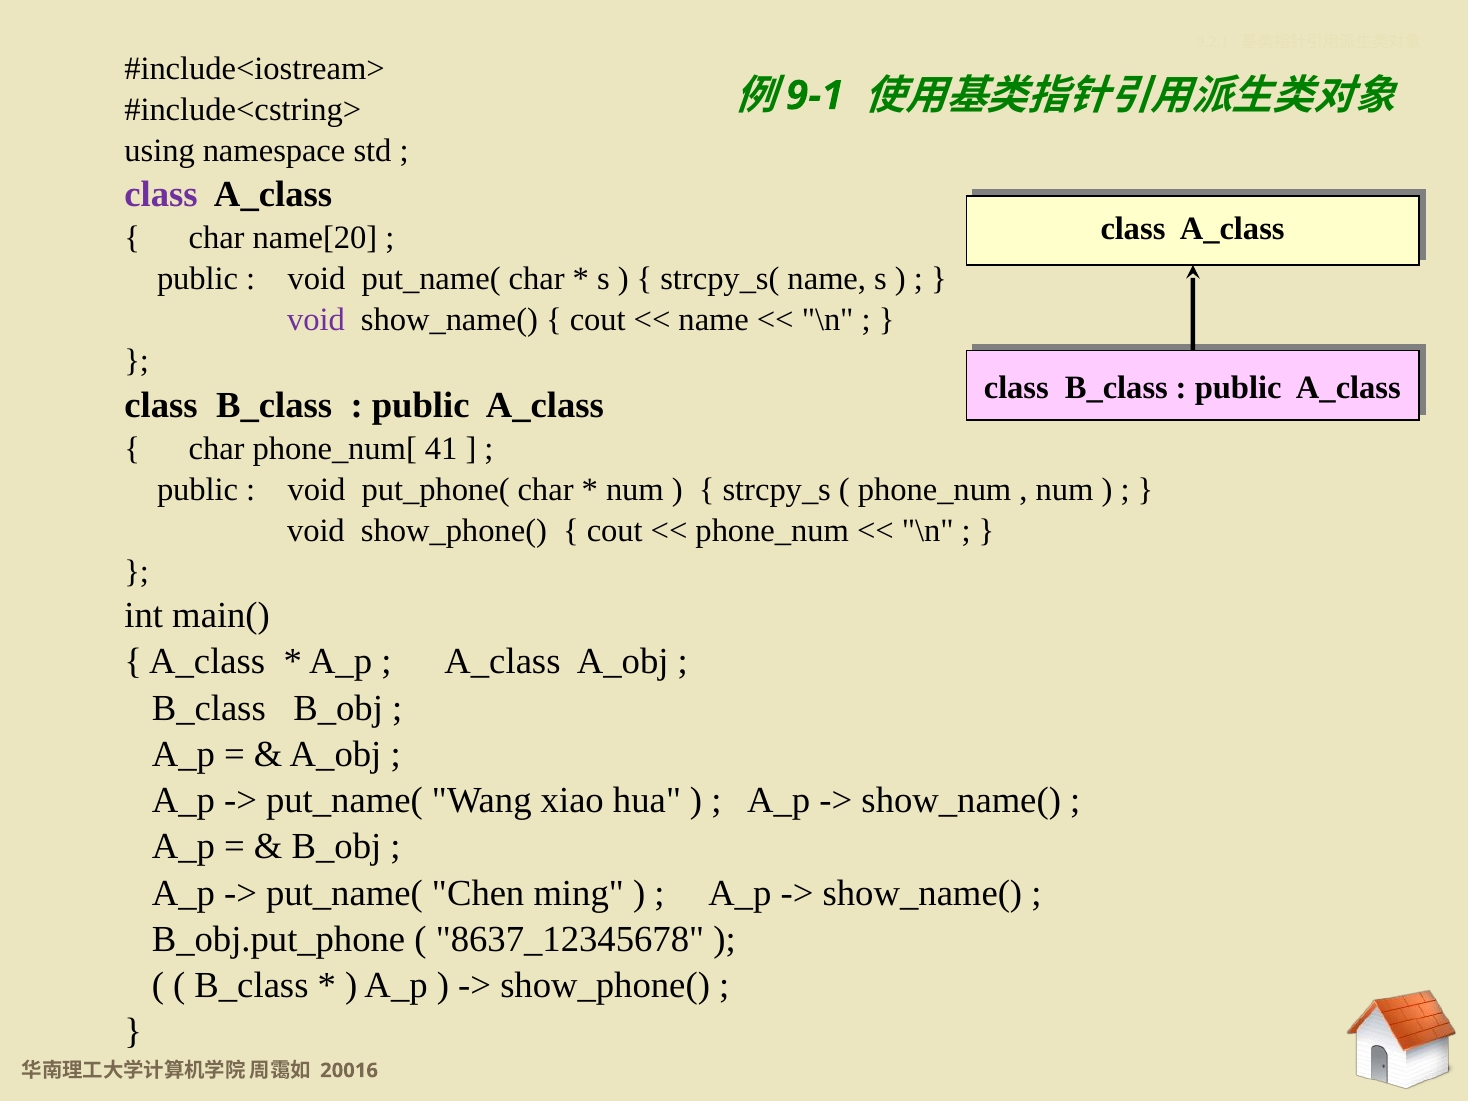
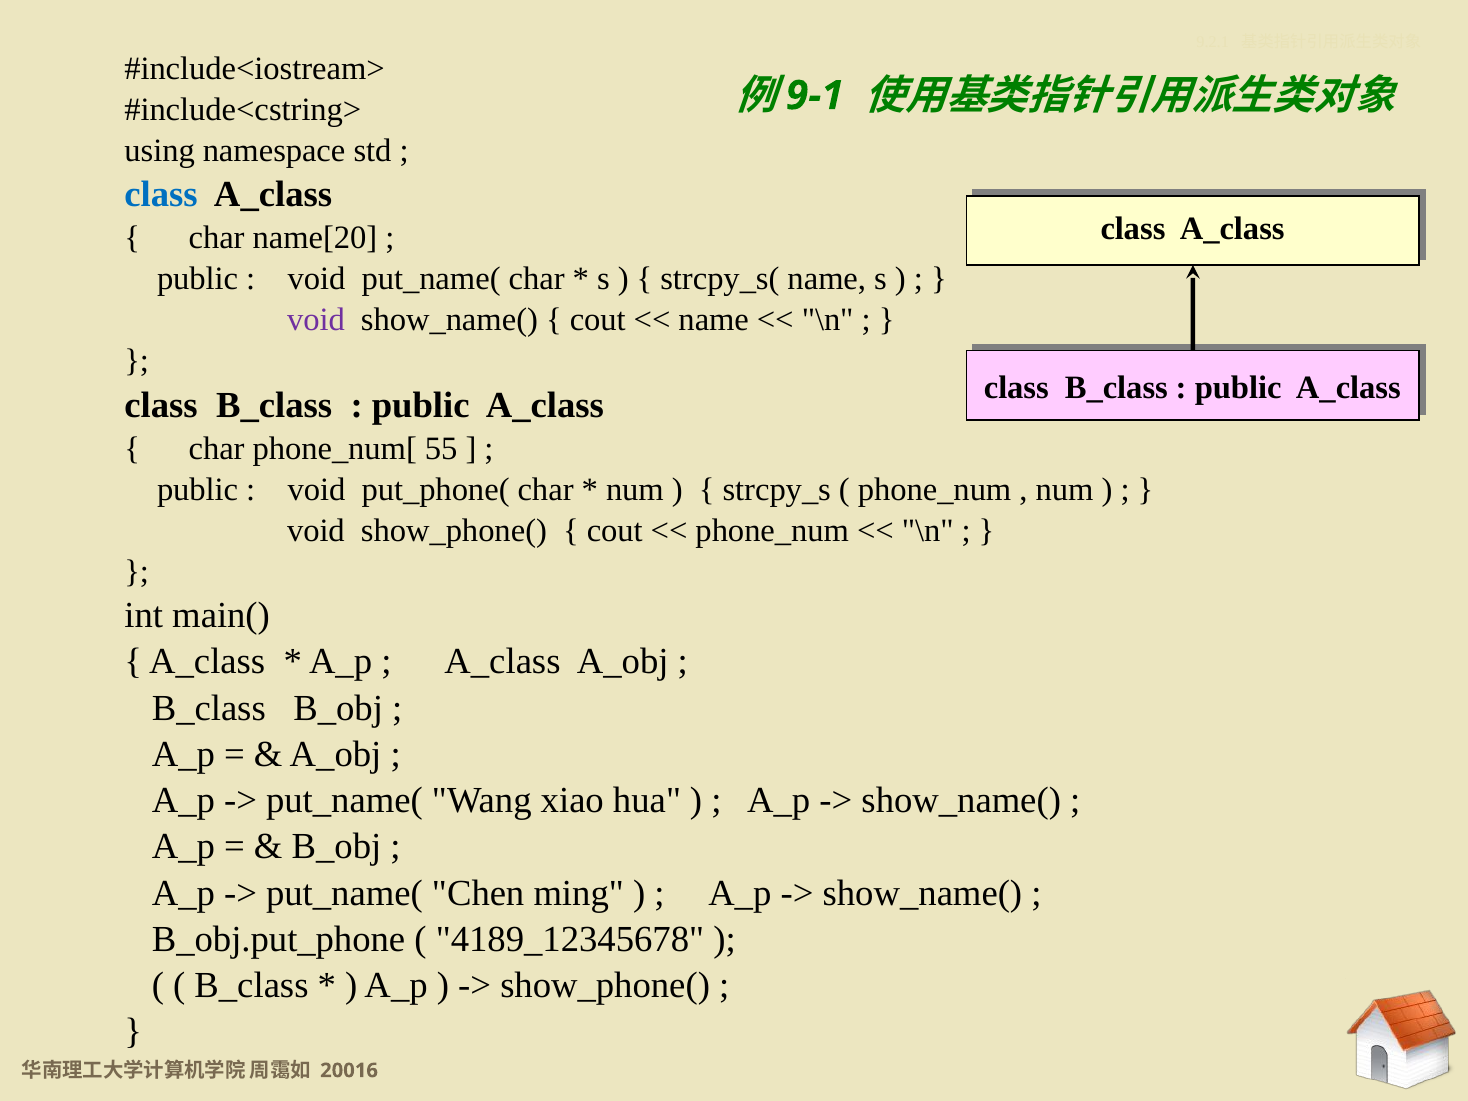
class colour: purple -> blue (161, 195)
41: 41 -> 55 (441, 448)
8637_12345678: 8637_12345678 -> 4189_12345678 (570, 939)
